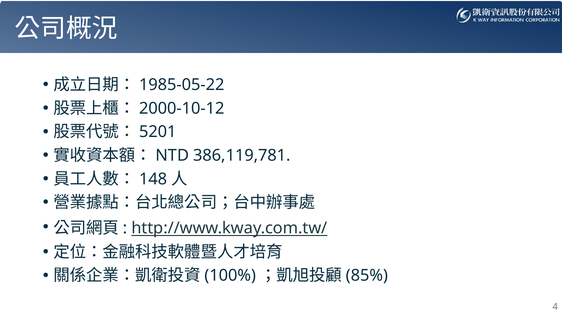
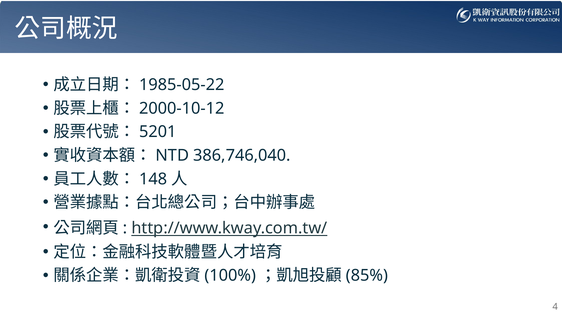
386,119,781: 386,119,781 -> 386,746,040 (242, 156)
